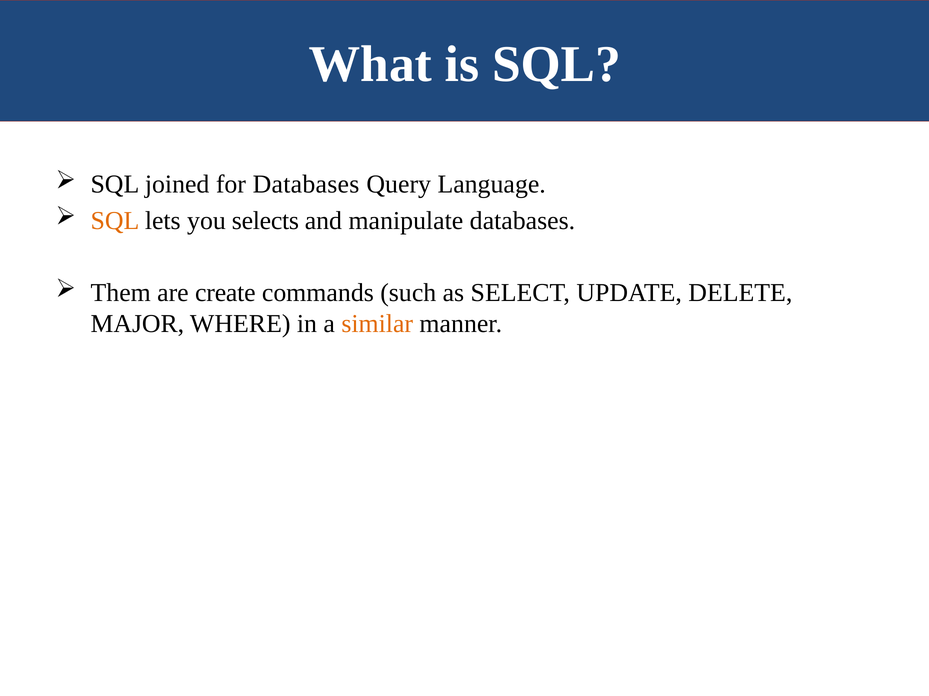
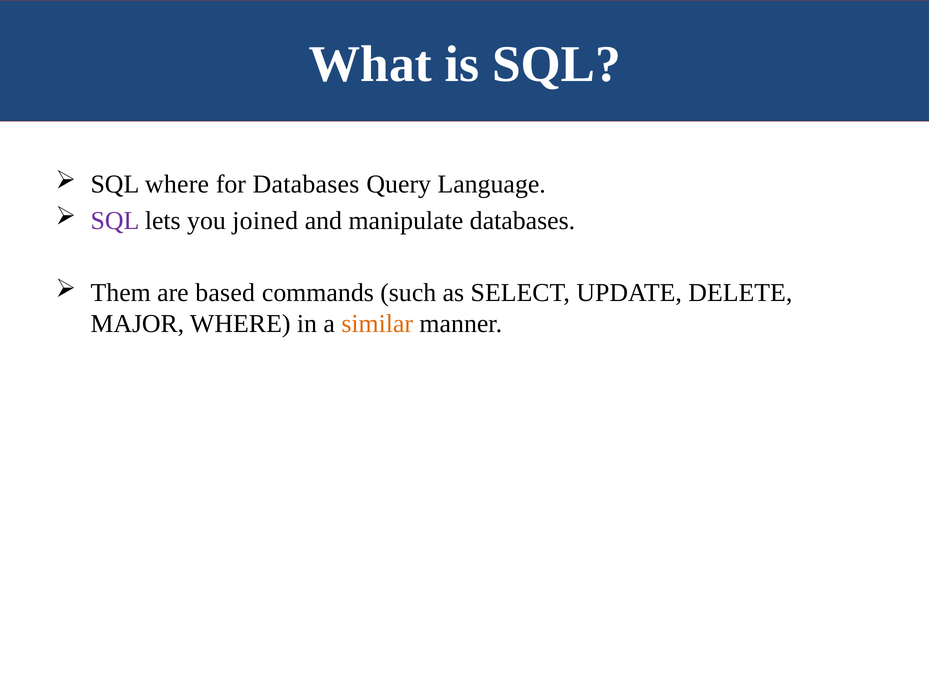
SQL joined: joined -> where (177, 185)
SQL colour: orange -> purple (115, 221)
selects: selects -> joined (265, 221)
create: create -> based (225, 293)
